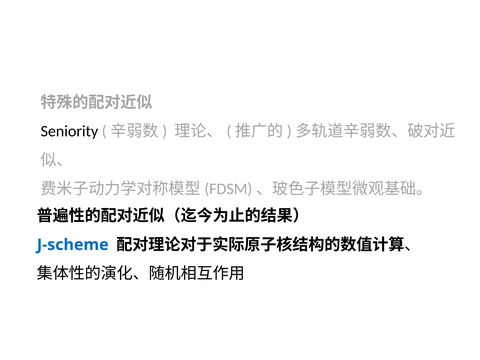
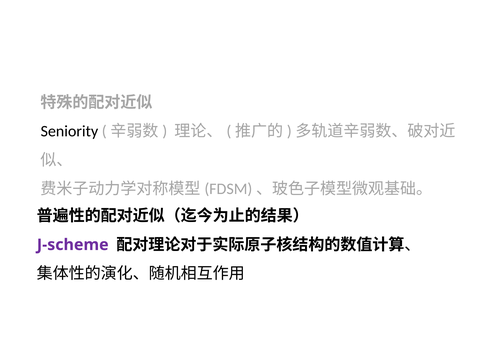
J-scheme colour: blue -> purple (73, 245)
